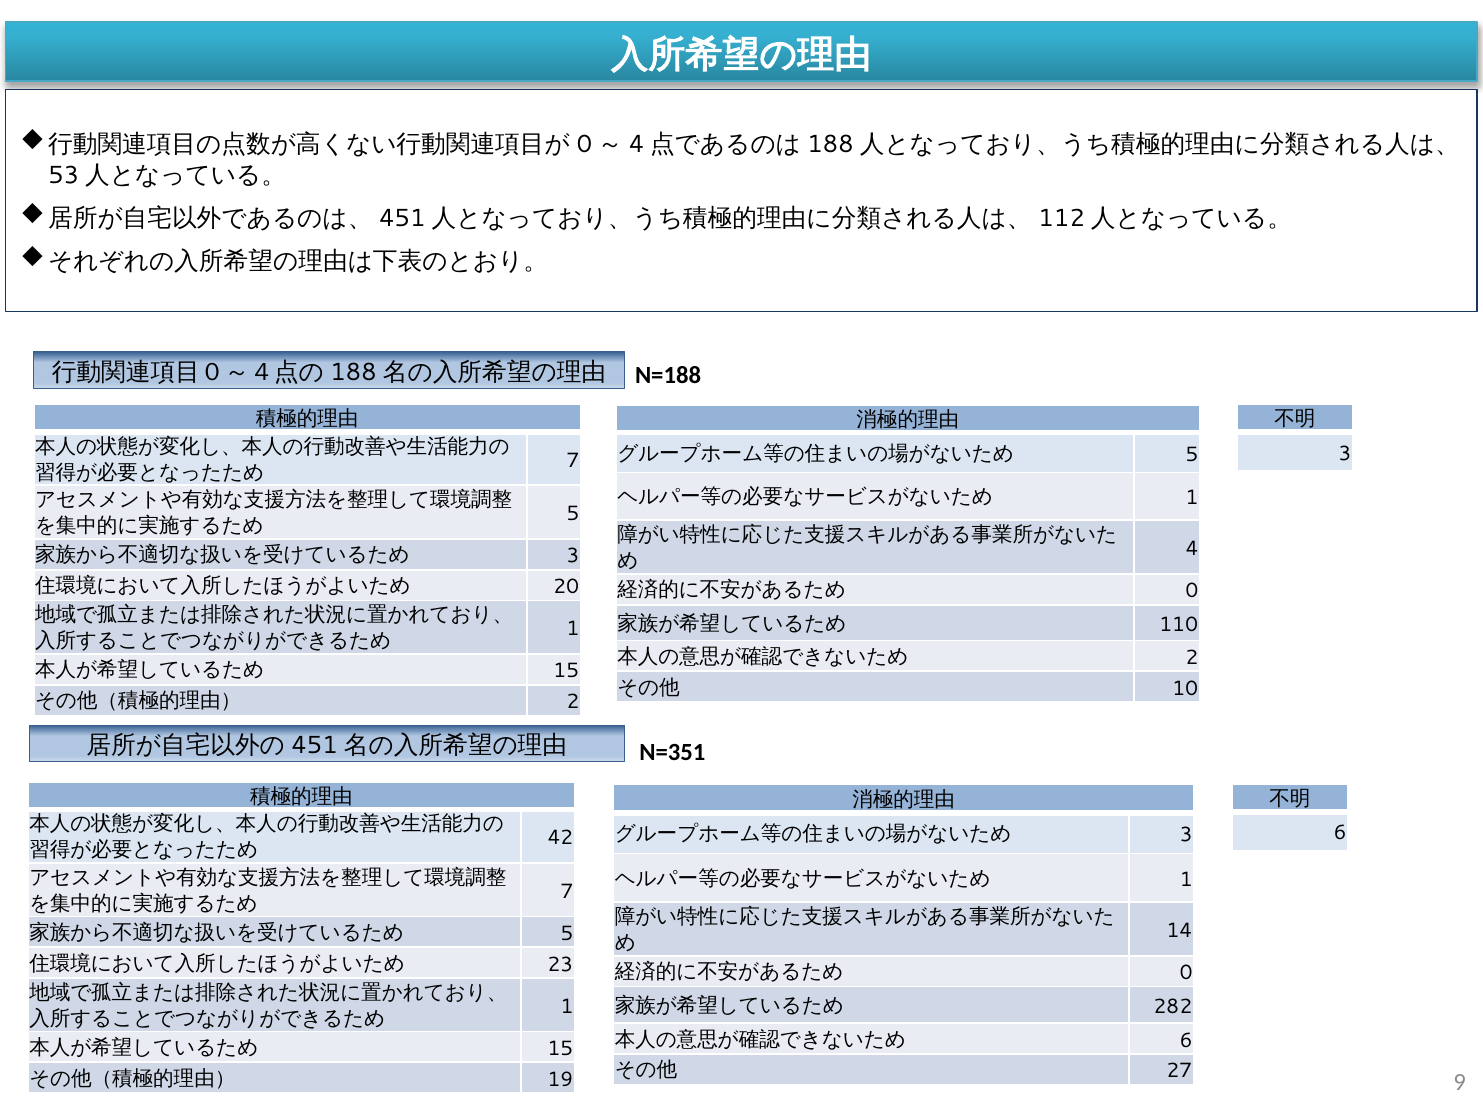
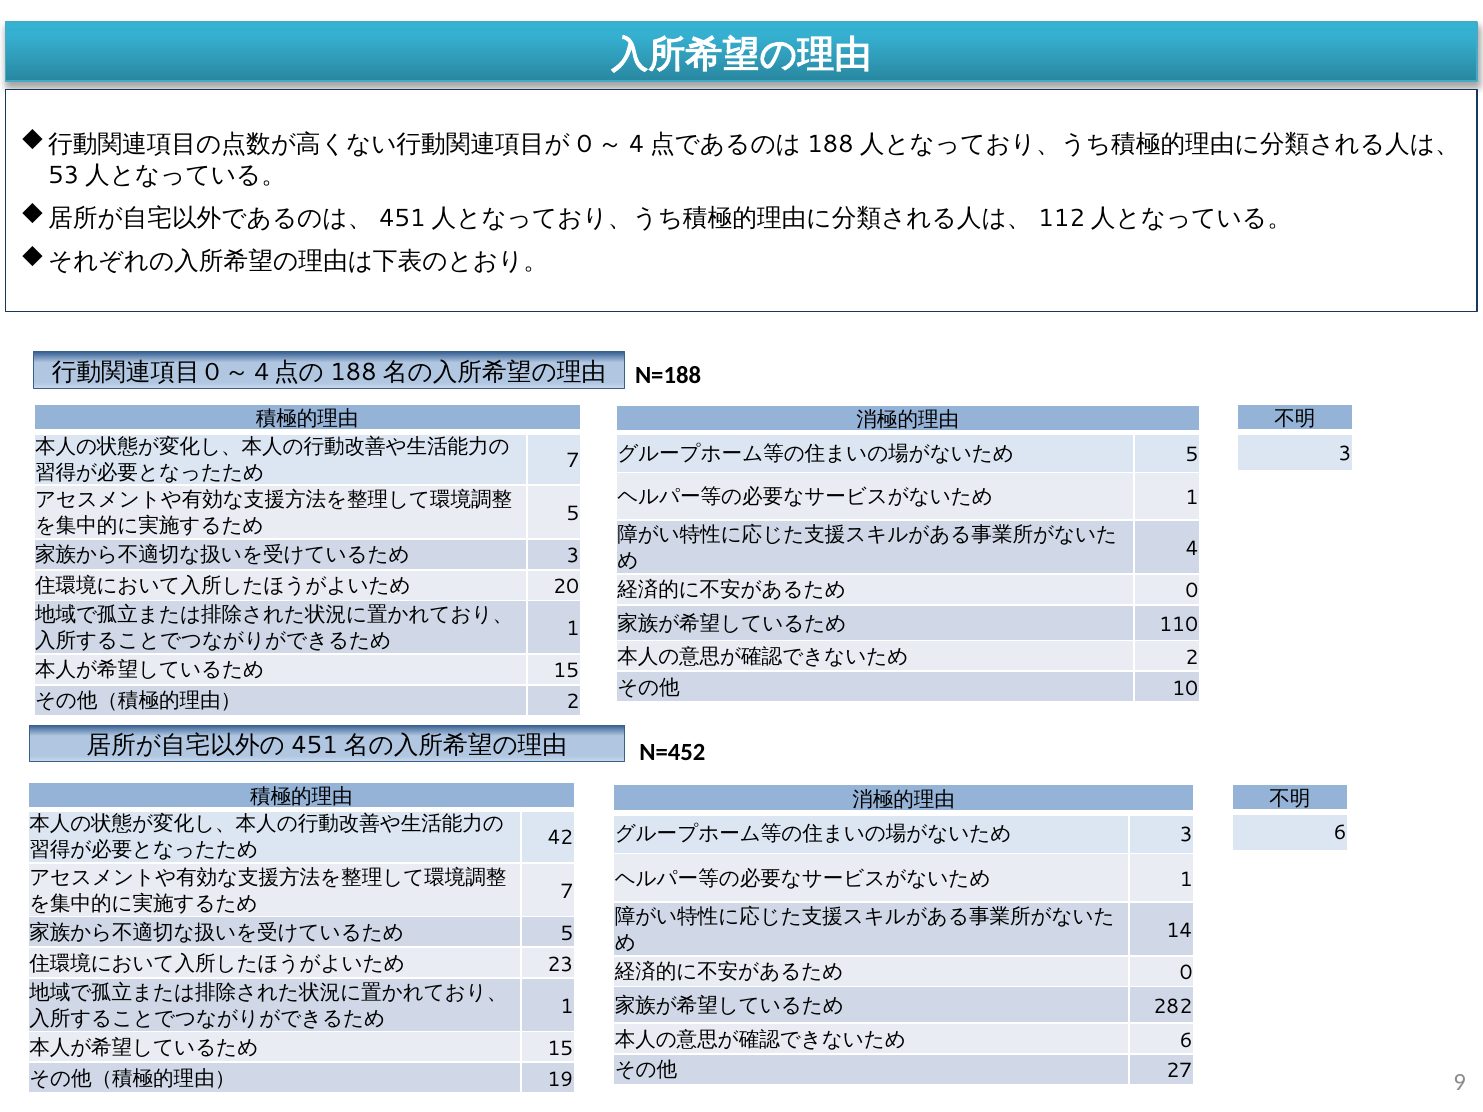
N=351: N=351 -> N=452 (672, 752)
